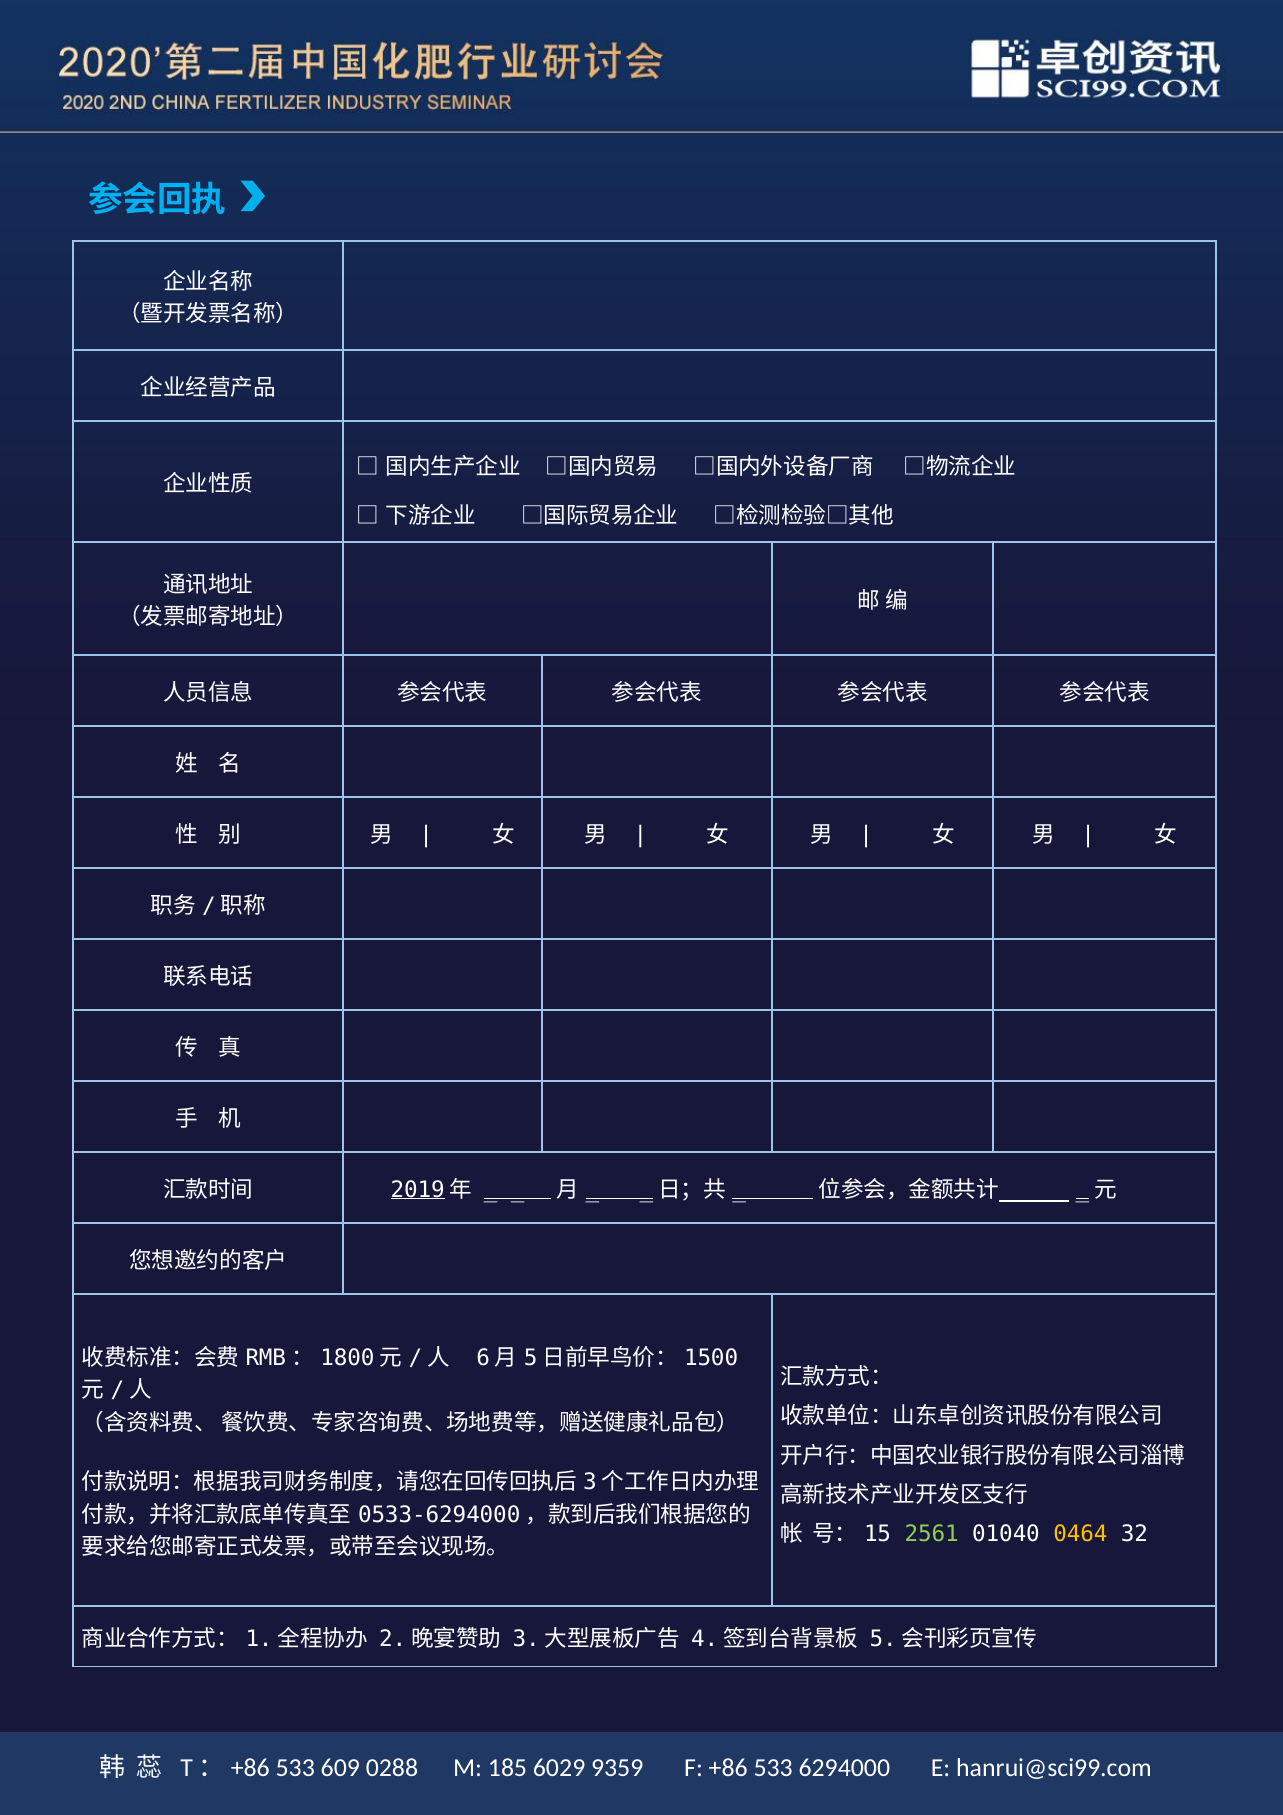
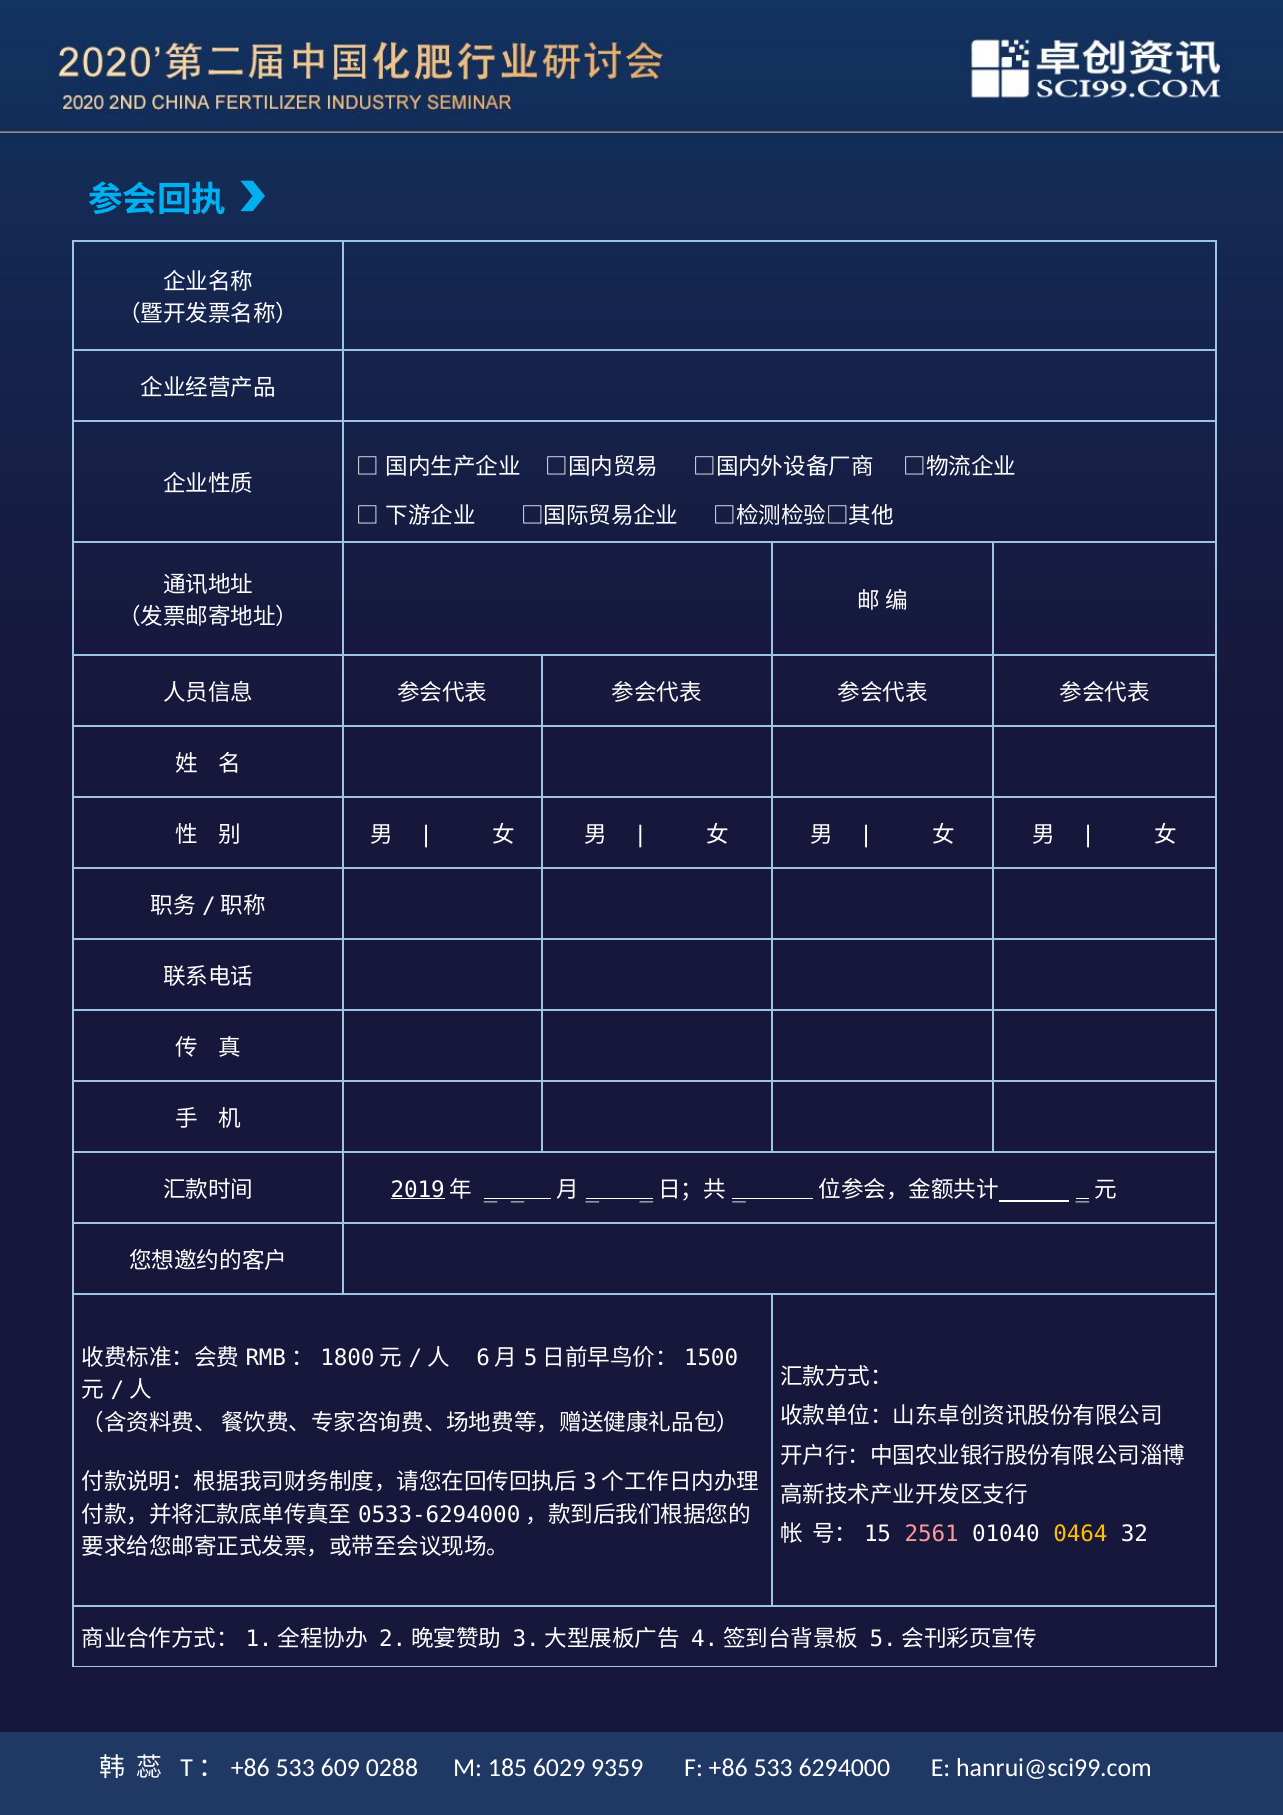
2561 colour: light green -> pink (932, 1533)
